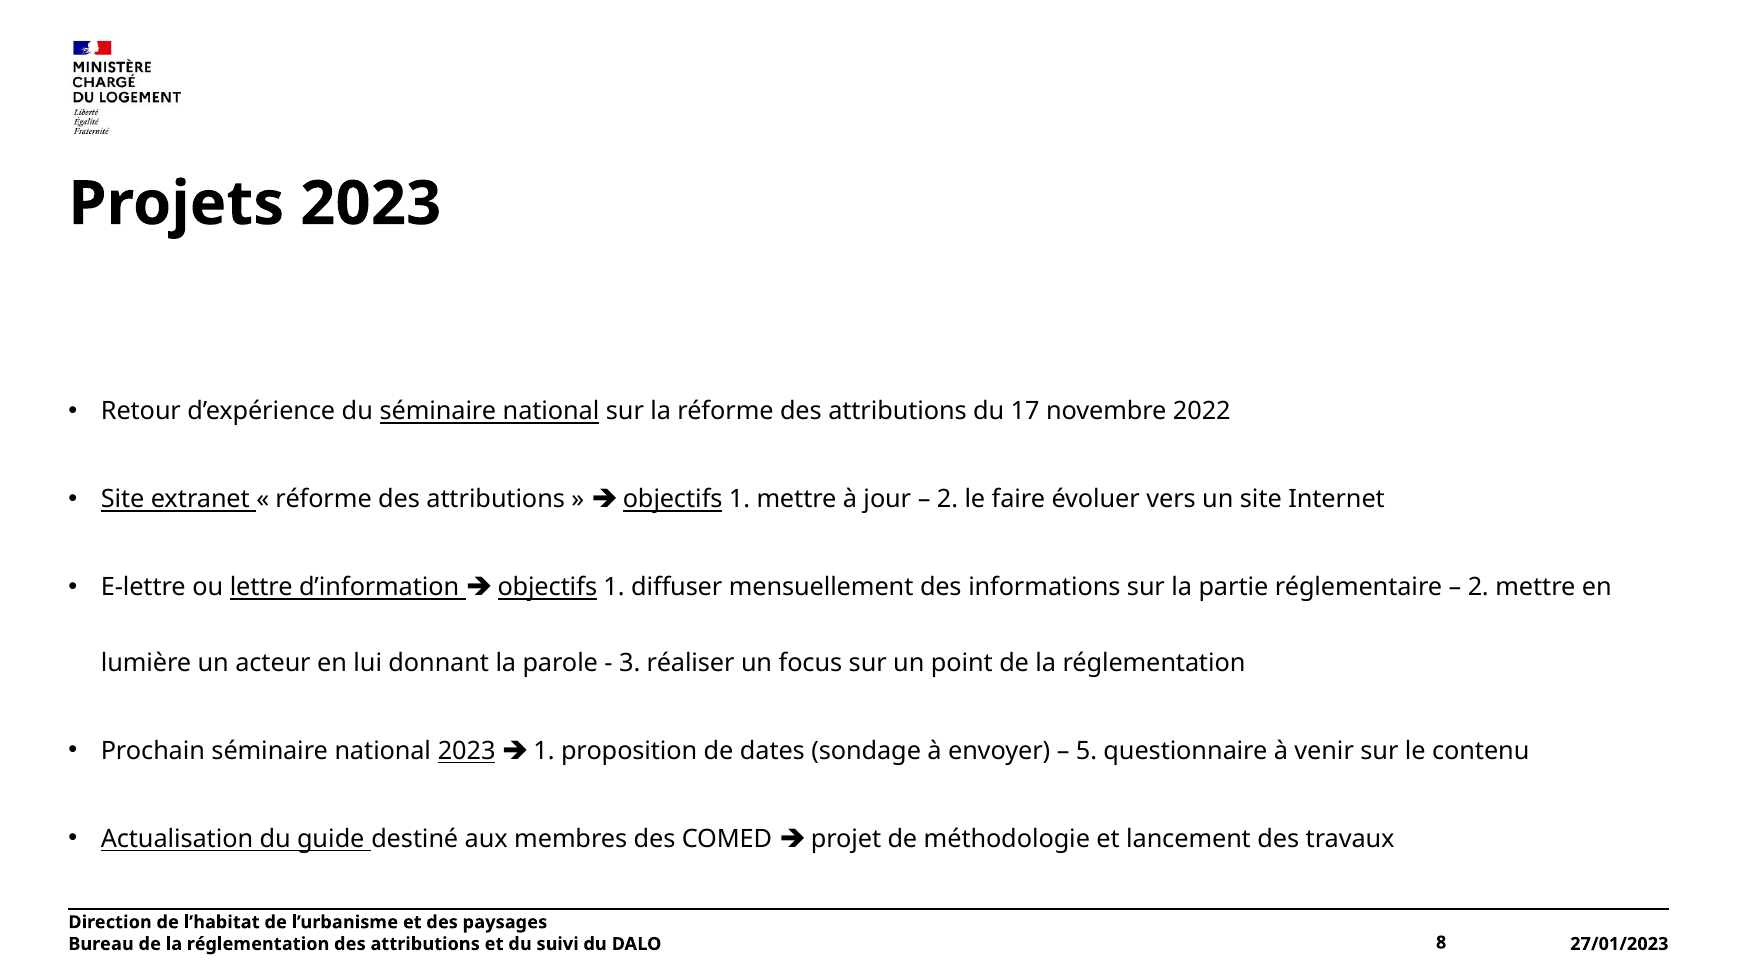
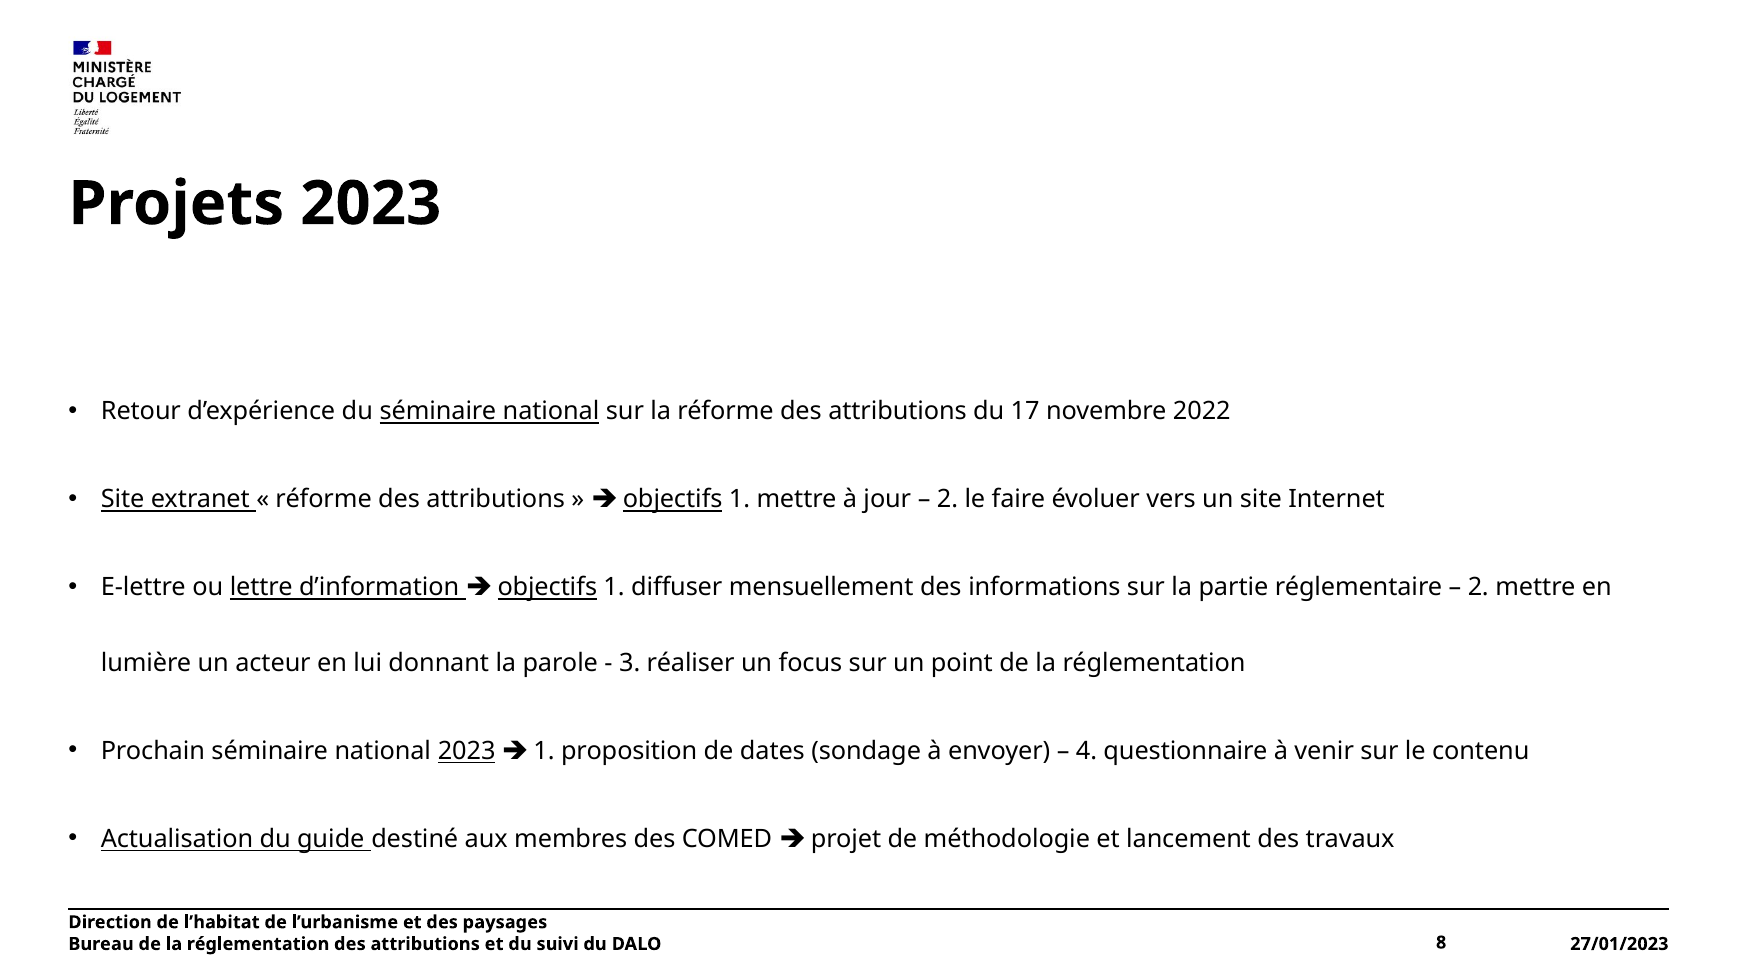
5: 5 -> 4 (1086, 751)
